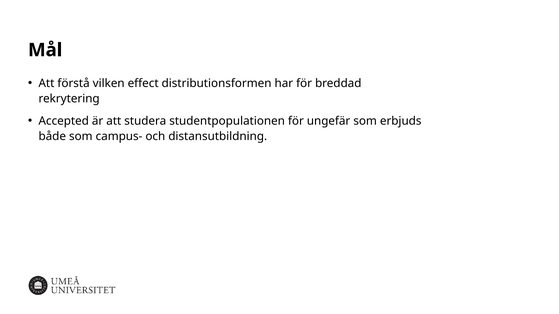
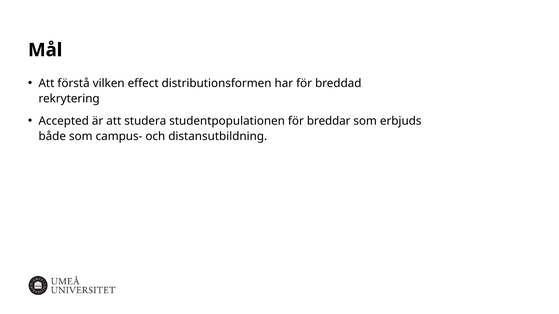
ungefär: ungefär -> breddar (329, 121)
